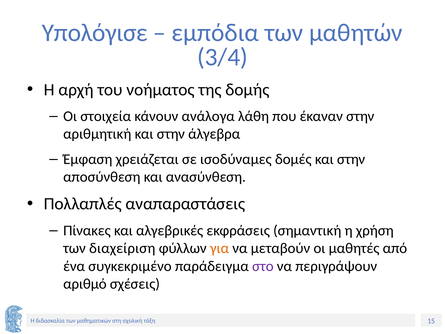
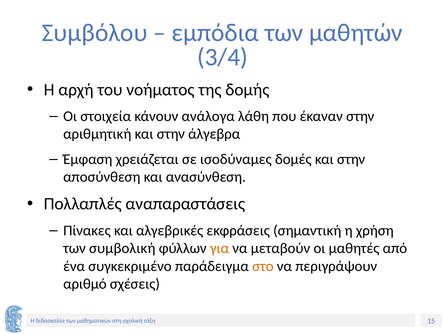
Υπολόγισε: Υπολόγισε -> Συμβόλου (95, 33)
διαχείριση: διαχείριση -> συμβολική (122, 248)
στο colour: purple -> orange (263, 266)
